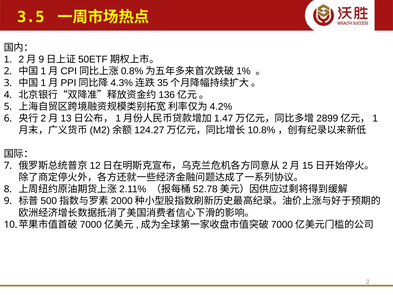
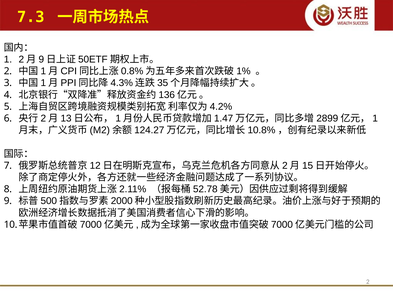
3.5: 3.5 -> 7.3 (31, 17)
